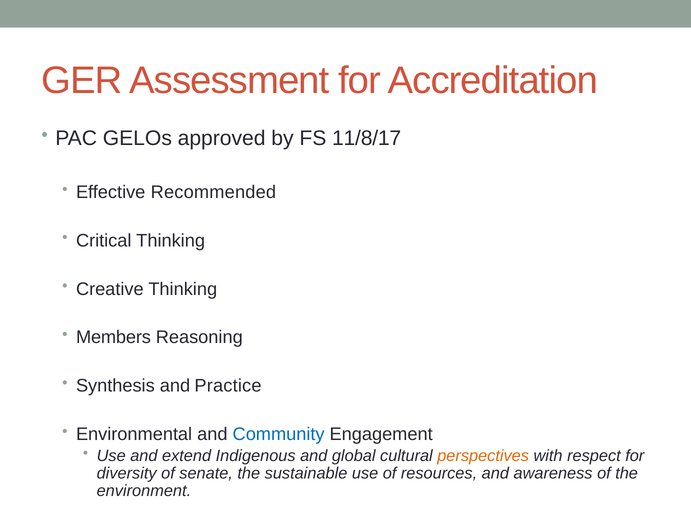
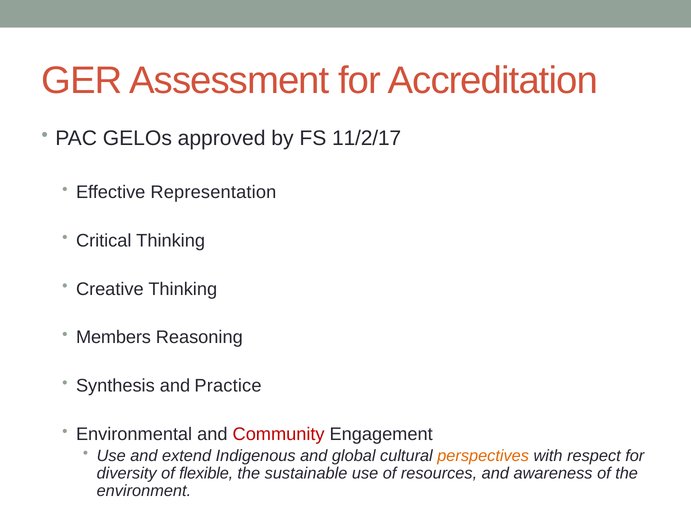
11/8/17: 11/8/17 -> 11/2/17 (367, 139)
Recommended: Recommended -> Representation (213, 192)
Community colour: blue -> red (279, 434)
senate: senate -> flexible (206, 474)
